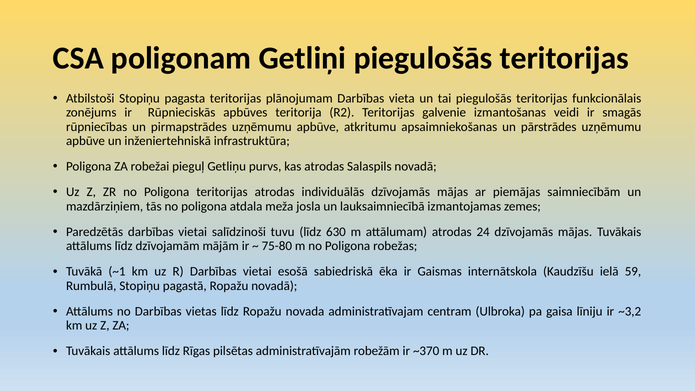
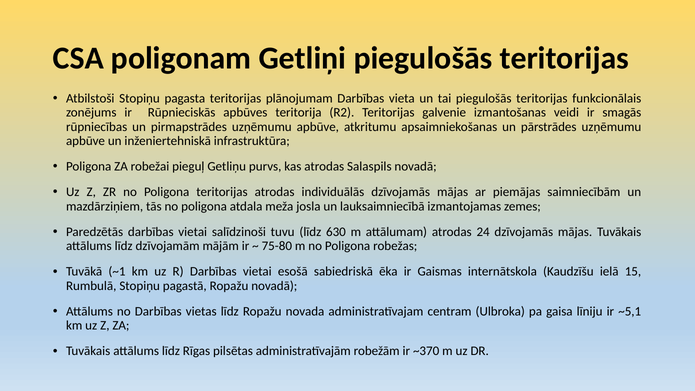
59: 59 -> 15 (633, 272)
~3,2: ~3,2 -> ~5,1 (630, 311)
